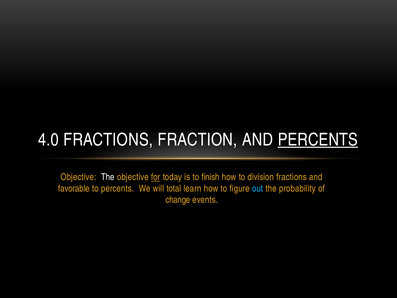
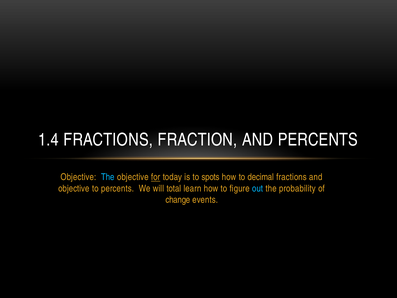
4.0: 4.0 -> 1.4 (48, 140)
PERCENTS underline: present -> none (318, 140)
The colour: white -> light blue (108, 177)
finish: finish -> spots (211, 177)
division: division -> decimal (261, 177)
favorable: favorable -> objective (74, 188)
